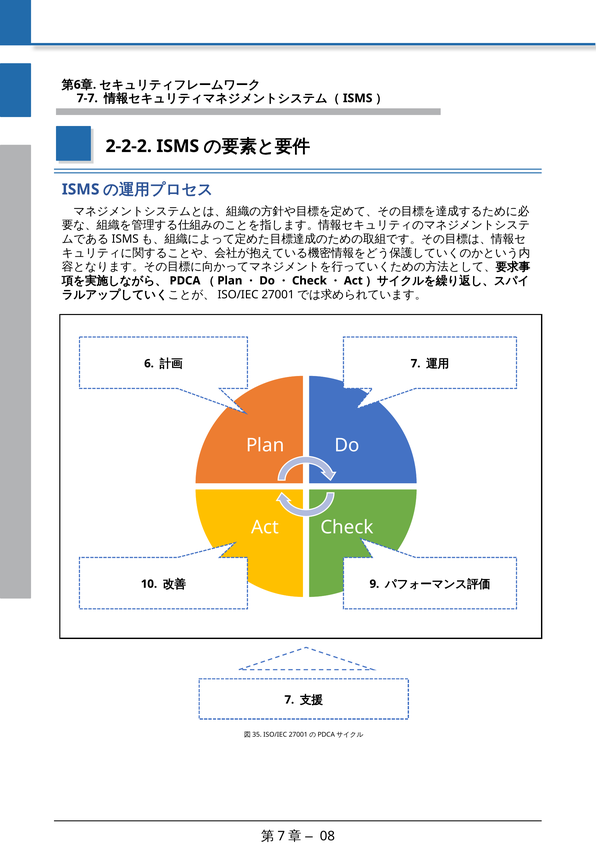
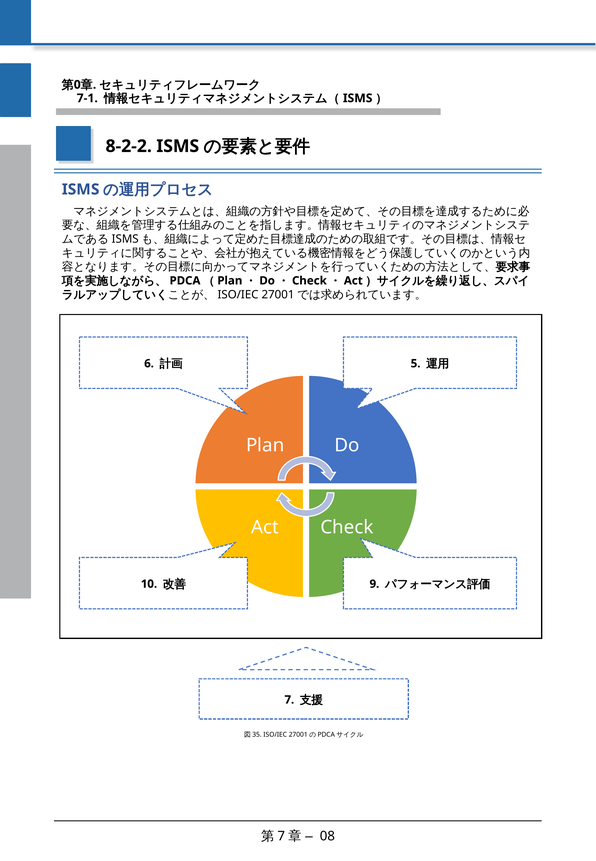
6: 6 -> 0 (77, 85)
7-7: 7-7 -> 7-1 (87, 98)
2-2-2: 2-2-2 -> 8-2-2 (129, 146)
7: 7 -> 5 (416, 363)
